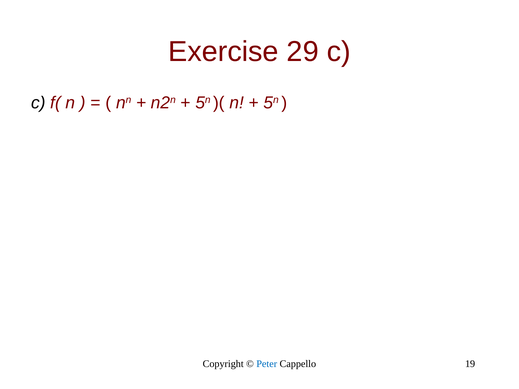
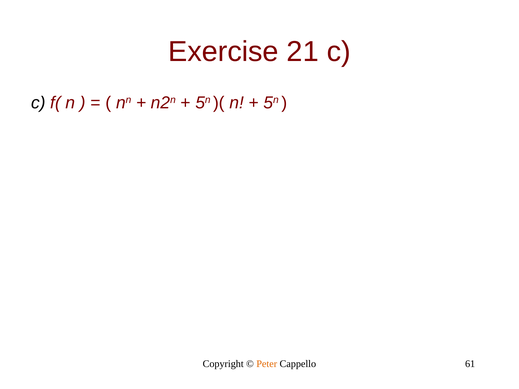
29: 29 -> 21 (303, 52)
Peter colour: blue -> orange (267, 364)
19: 19 -> 61 (470, 364)
